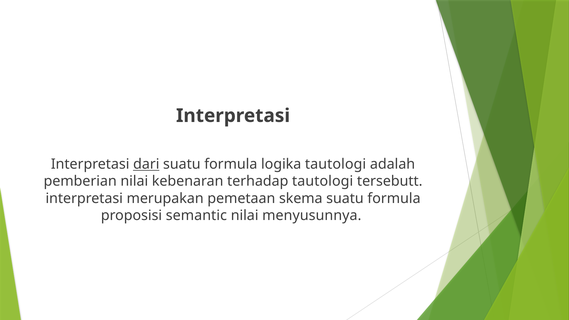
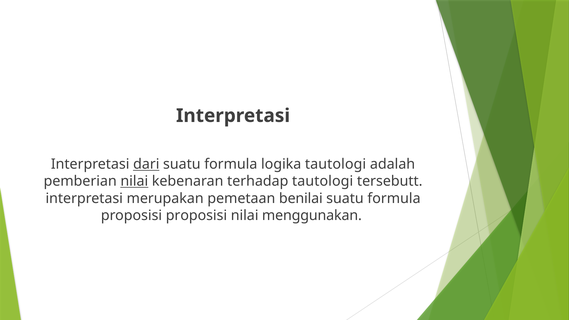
nilai underline: none -> present (134, 181)
skema: skema -> benilai (301, 198)
proposisi semantic: semantic -> proposisi (196, 215)
menyusunnya: menyusunnya -> menggunakan (312, 215)
